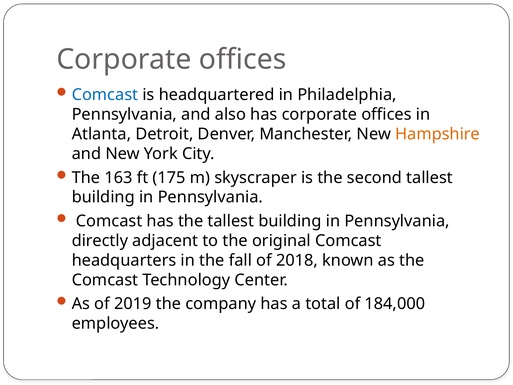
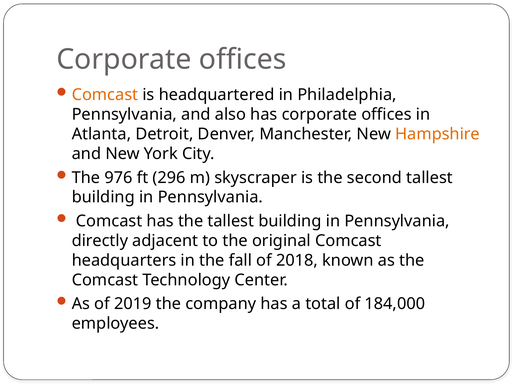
Comcast colour: blue -> orange (105, 95)
163: 163 -> 976 (118, 177)
175: 175 -> 296 (169, 177)
